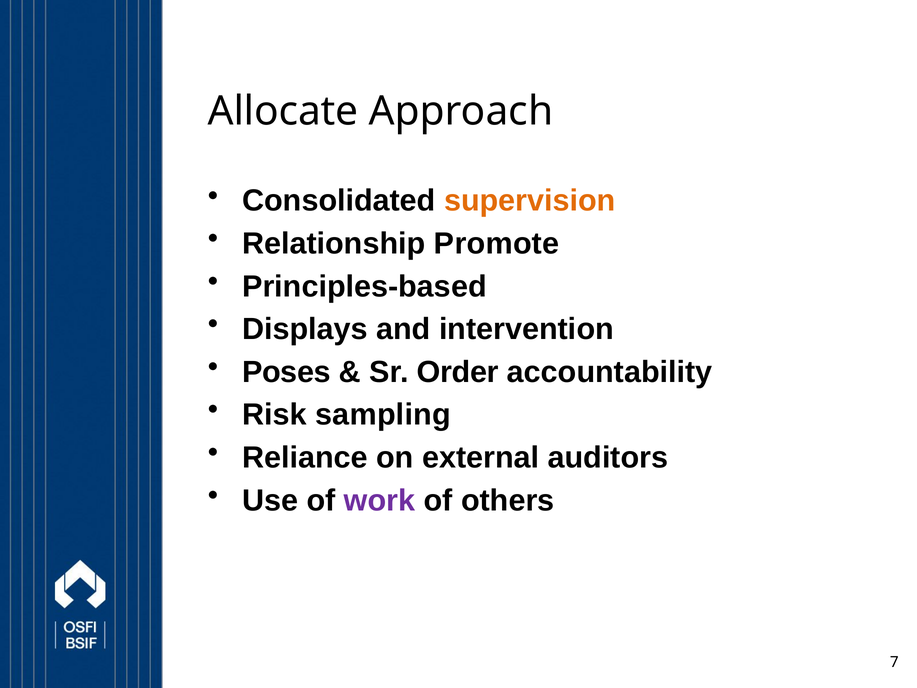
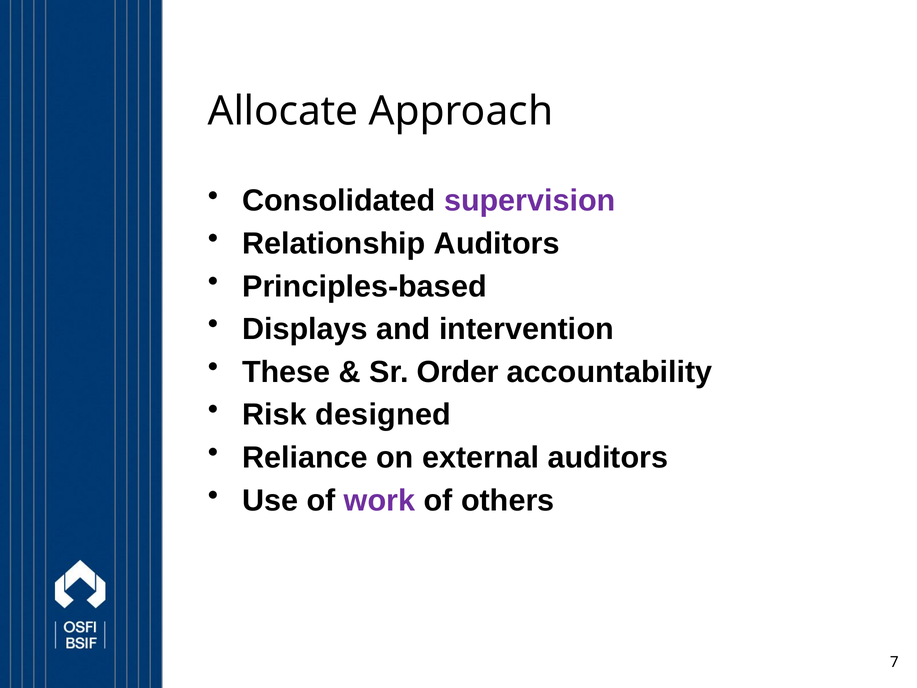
supervision colour: orange -> purple (530, 201)
Relationship Promote: Promote -> Auditors (497, 244)
Poses: Poses -> These (286, 372)
sampling: sampling -> designed (383, 415)
